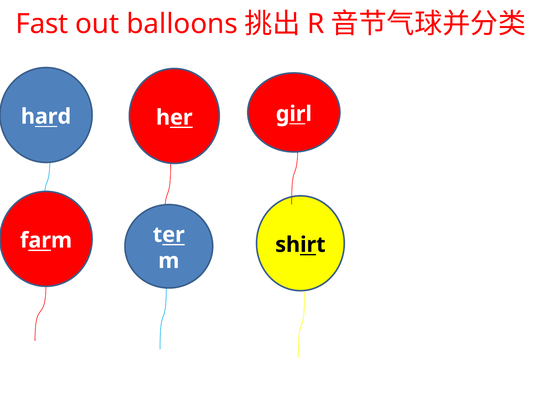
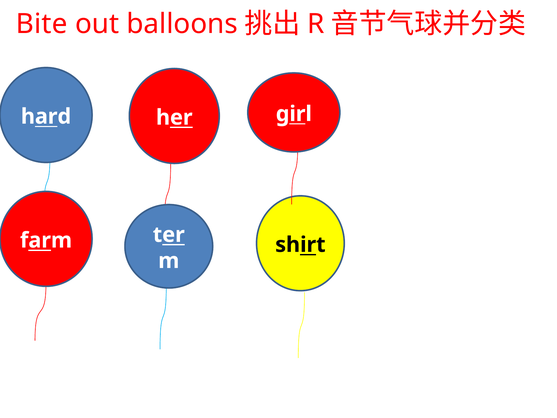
Fast: Fast -> Bite (42, 24)
